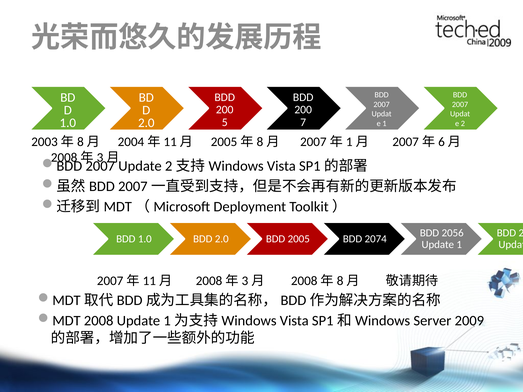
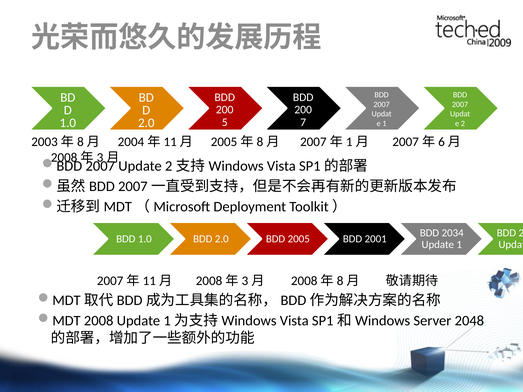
2056: 2056 -> 2034 (453, 233)
2074: 2074 -> 2001 (376, 239)
2009: 2009 -> 2048 (469, 321)
